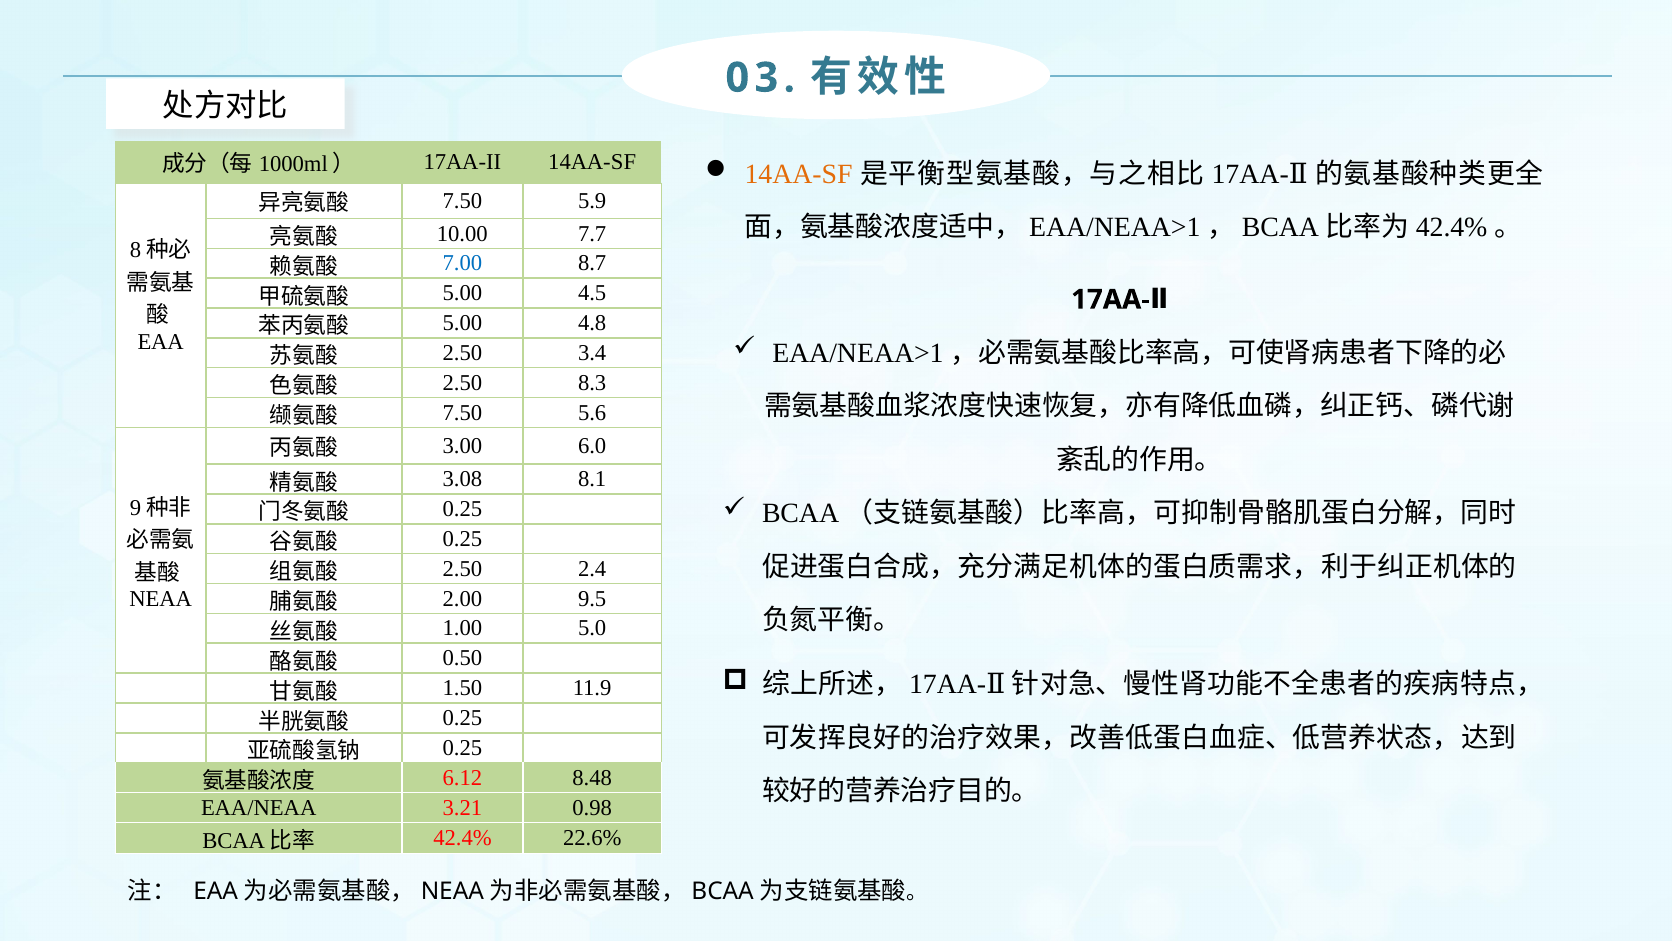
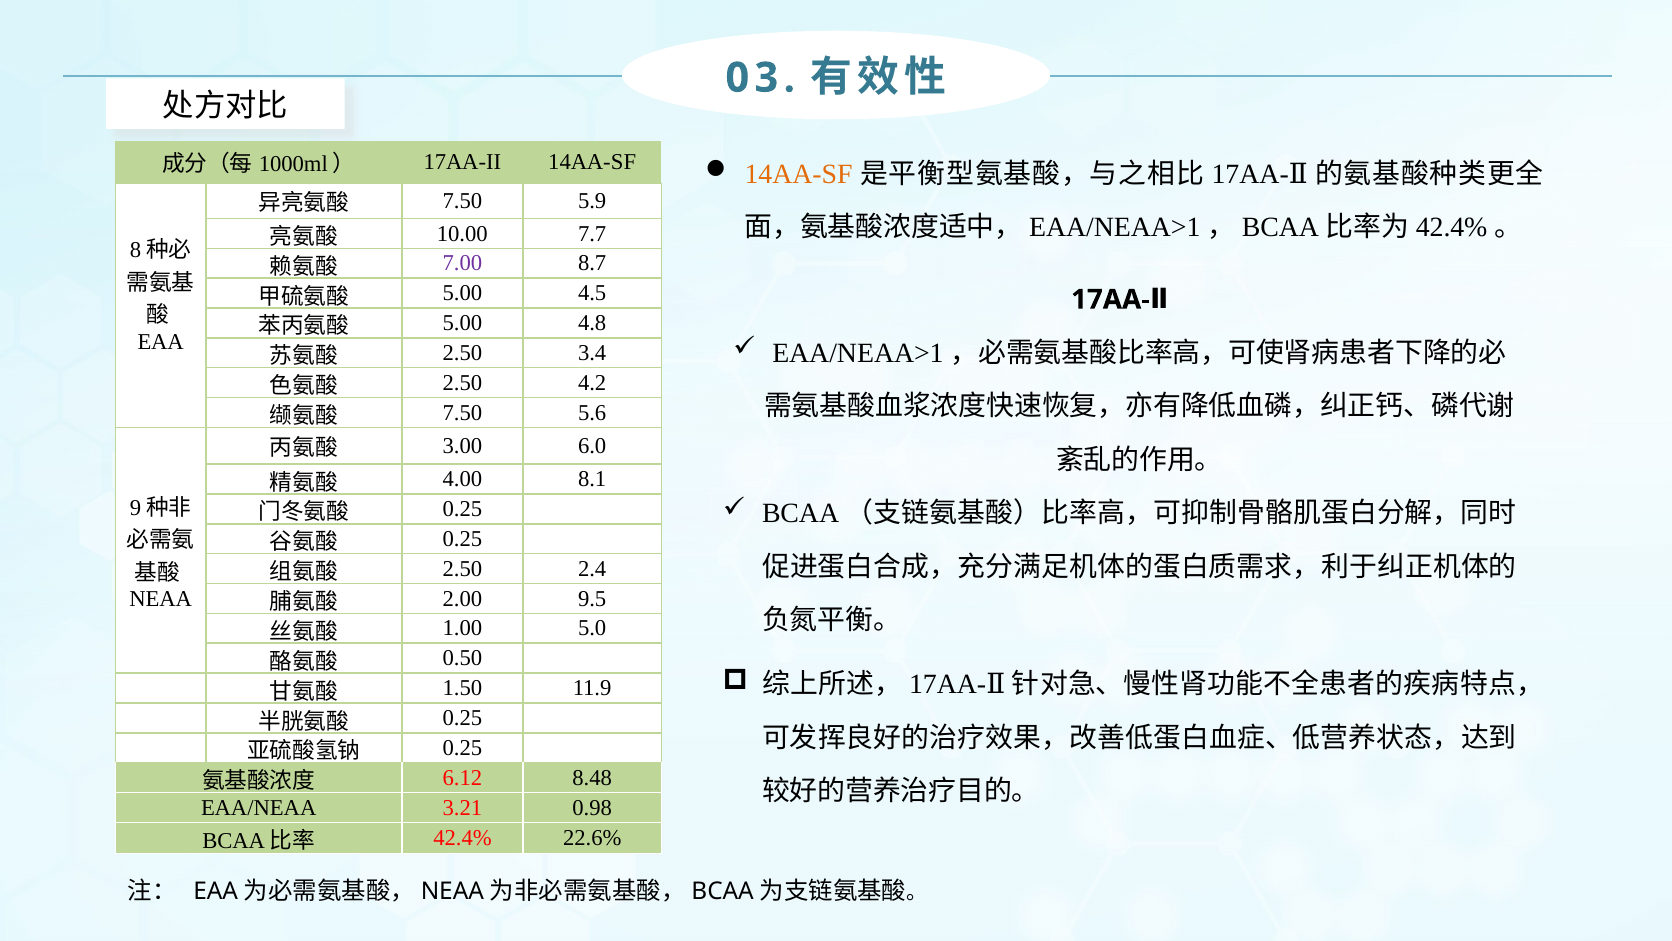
7.00 colour: blue -> purple (462, 263)
8.3: 8.3 -> 4.2 (592, 383)
3.08: 3.08 -> 4.00 (462, 479)
